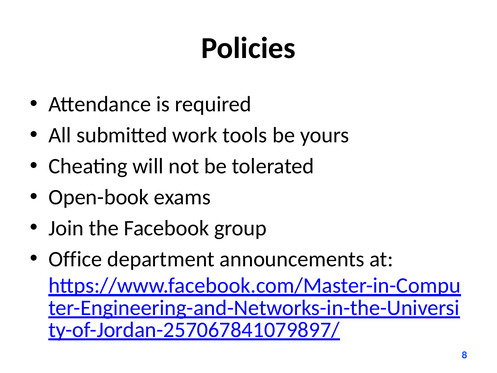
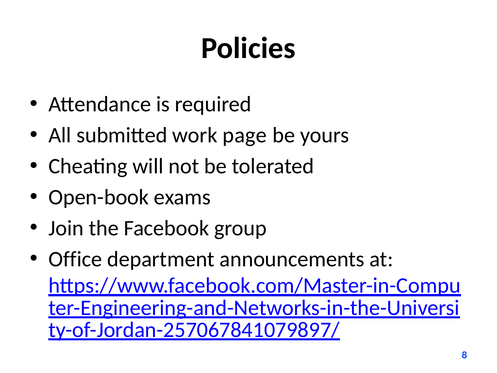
tools: tools -> page (245, 135)
